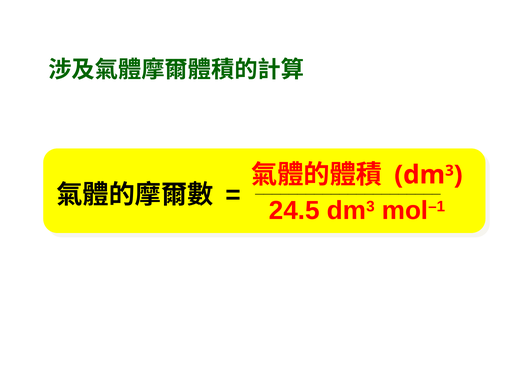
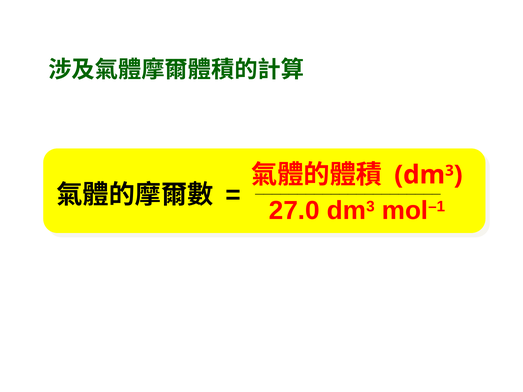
24.5: 24.5 -> 27.0 (294, 211)
